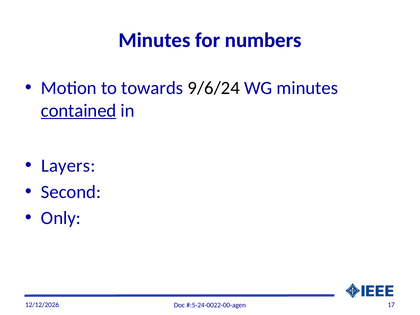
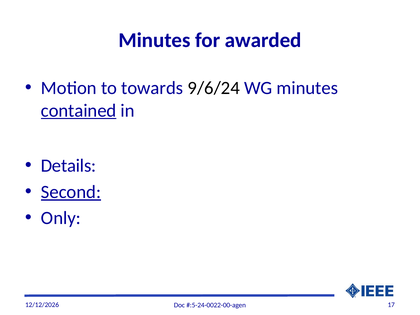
numbers: numbers -> awarded (263, 40)
Layers: Layers -> Details (68, 166)
Second underline: none -> present (71, 192)
